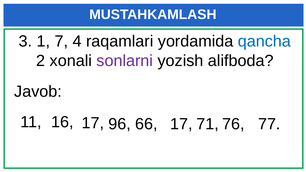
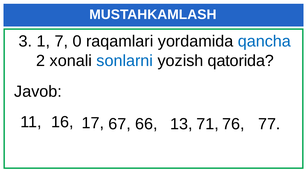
4: 4 -> 0 (77, 41)
sonlarni colour: purple -> blue (125, 61)
alifboda: alifboda -> qatorida (241, 61)
96: 96 -> 67 (120, 124)
66 17: 17 -> 13 (181, 124)
